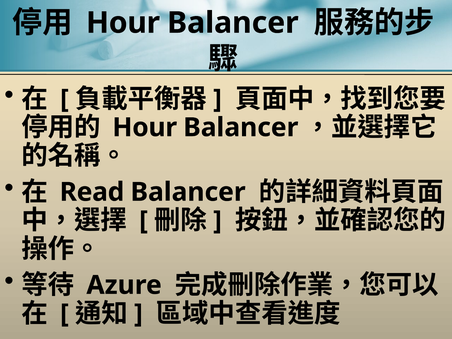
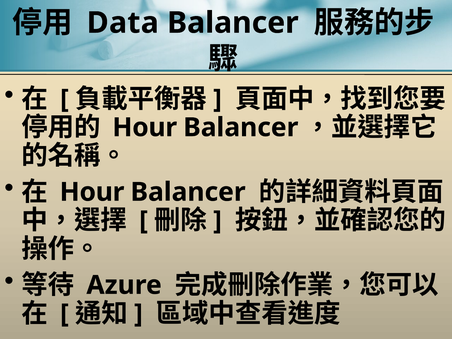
Hour: Hour -> Data (123, 23)
Read: Read -> Hour (92, 192)
